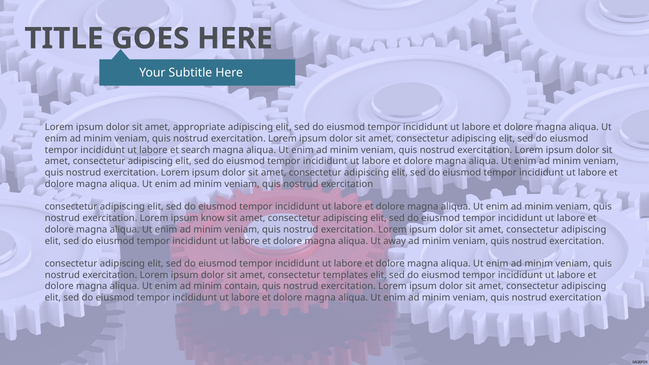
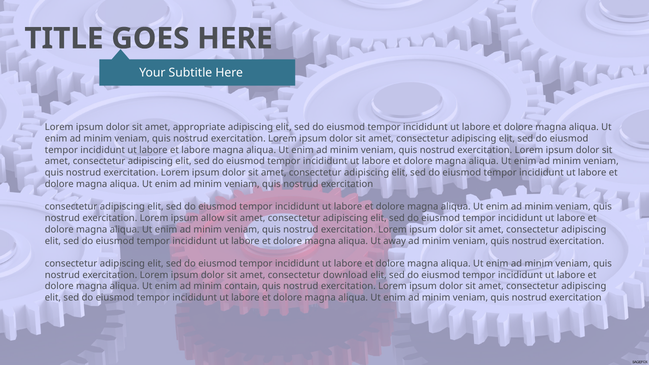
et search: search -> labore (196, 150)
know: know -> allow (213, 218)
templates: templates -> download (345, 275)
